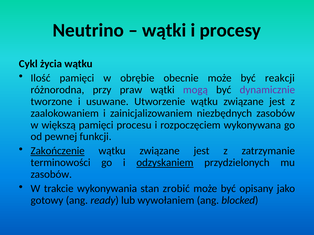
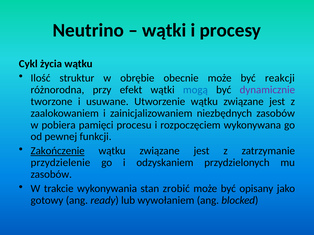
Ilość pamięci: pamięci -> struktur (77, 78)
praw: praw -> efekt (131, 90)
mogą colour: purple -> blue (195, 90)
większą: większą -> pobiera (59, 125)
terminowości: terminowości -> przydzielenie (60, 163)
odzyskaniem underline: present -> none (165, 163)
